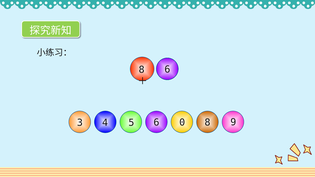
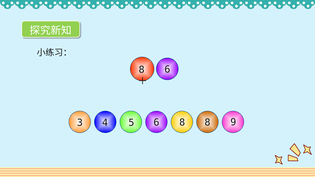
5 0: 0 -> 8 (182, 123)
